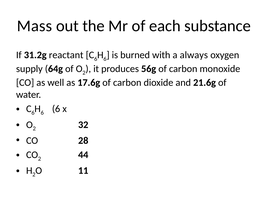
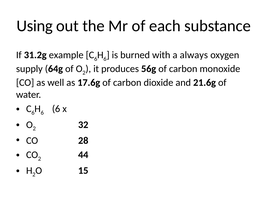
Mass: Mass -> Using (35, 26)
reactant: reactant -> example (66, 55)
11: 11 -> 15 (83, 171)
